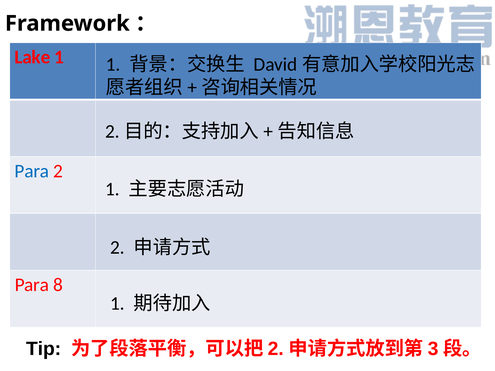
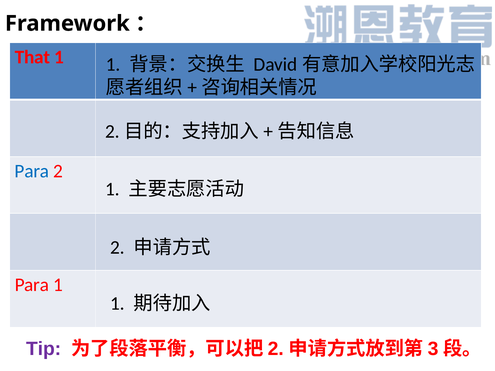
Lake: Lake -> That (32, 57)
Para 8: 8 -> 1 (58, 285)
Tip colour: black -> purple (44, 349)
